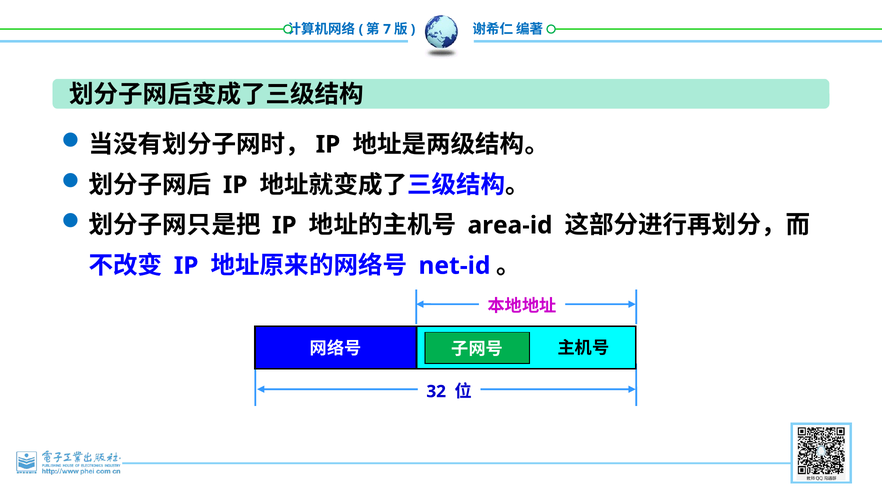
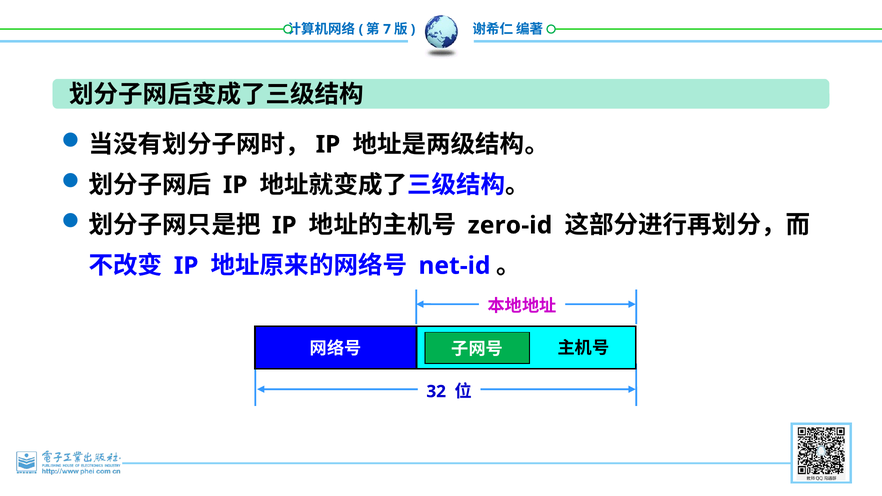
area-id: area-id -> zero-id (510, 225)
